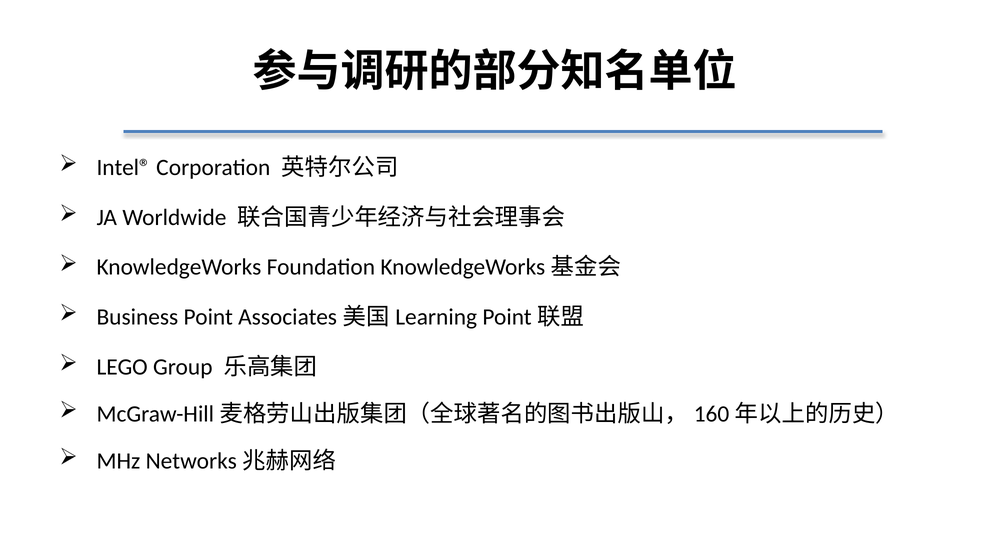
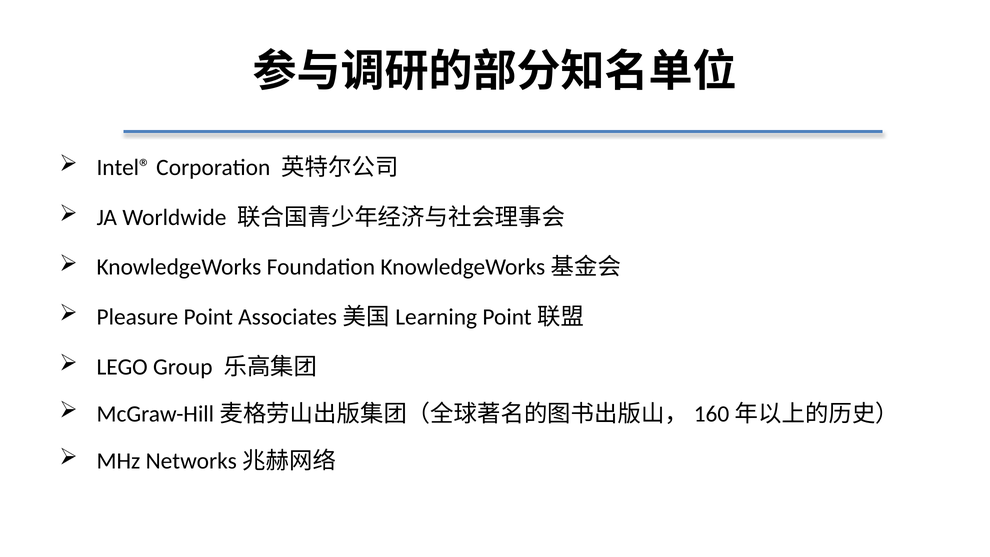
Business: Business -> Pleasure (137, 317)
